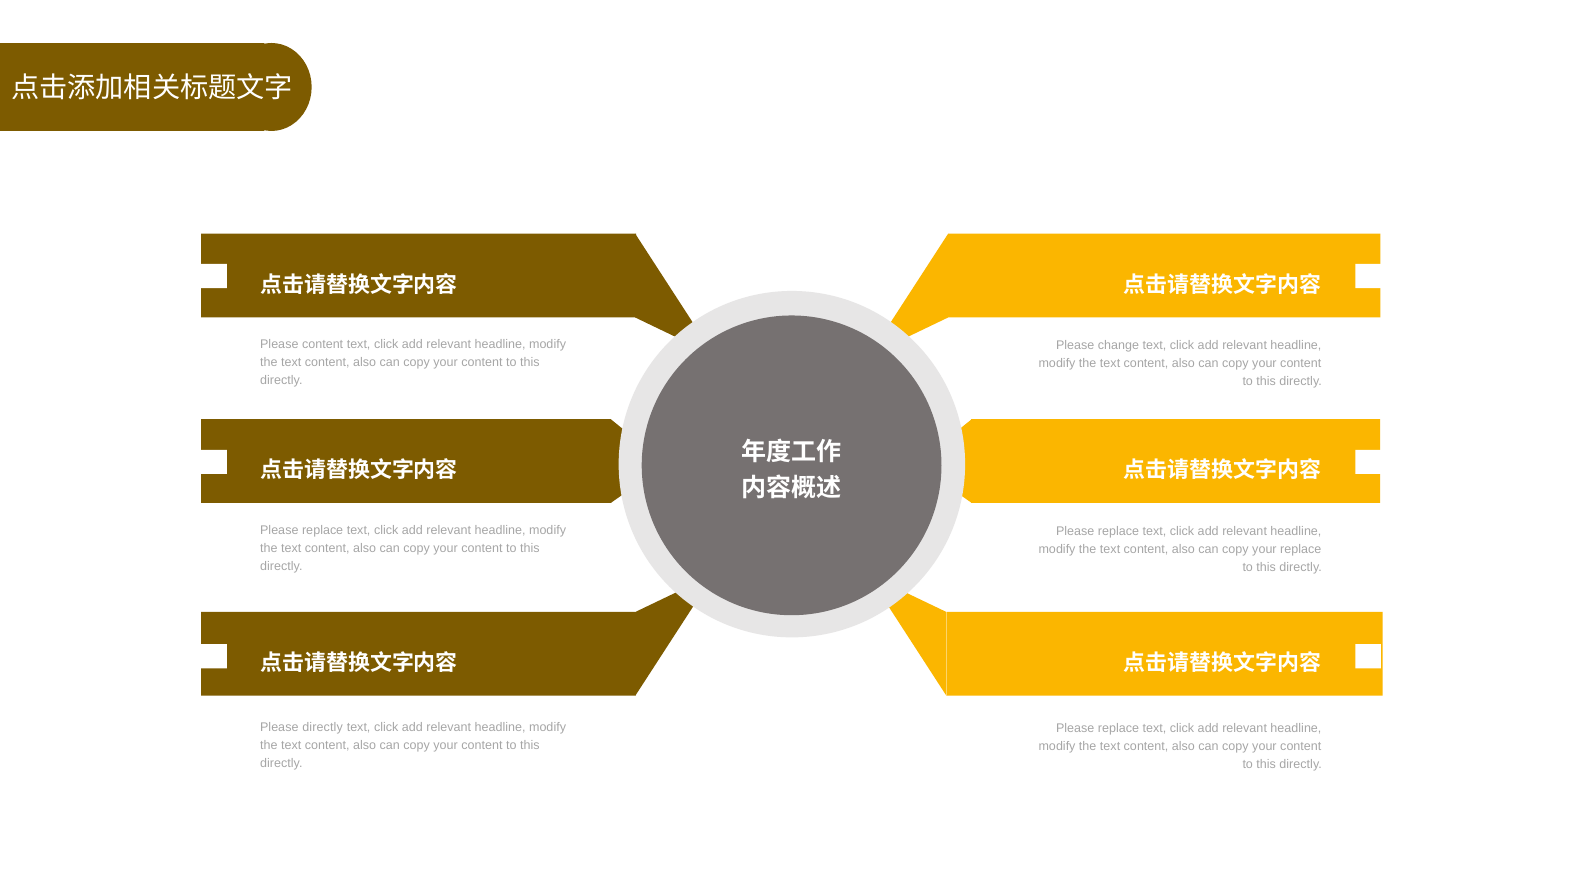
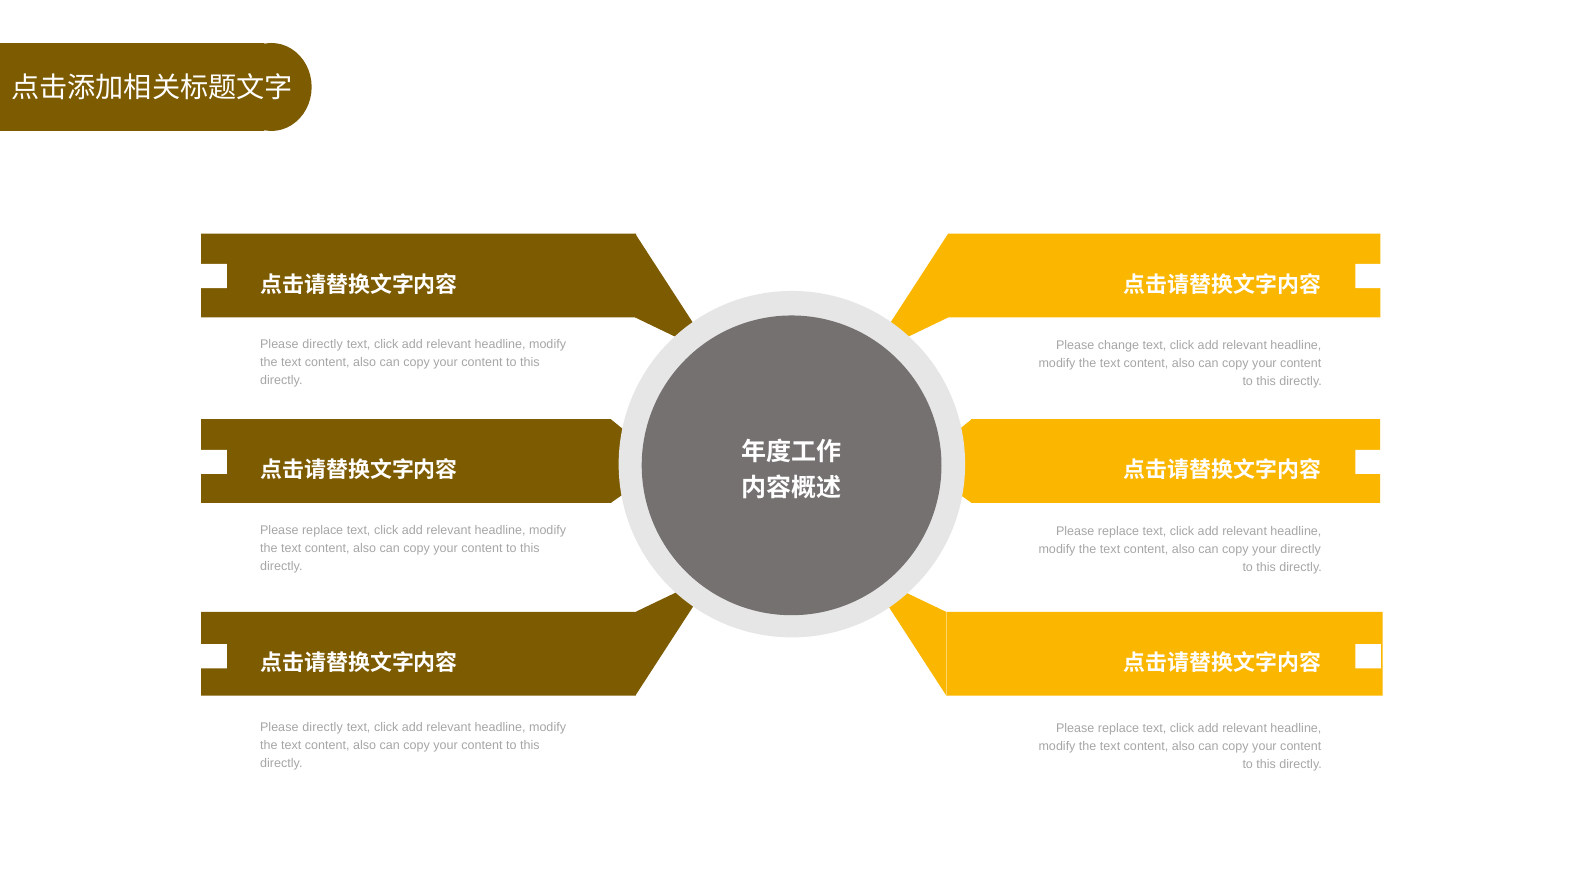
content: content -> directly (323, 345)
your replace: replace -> directly (1301, 549)
